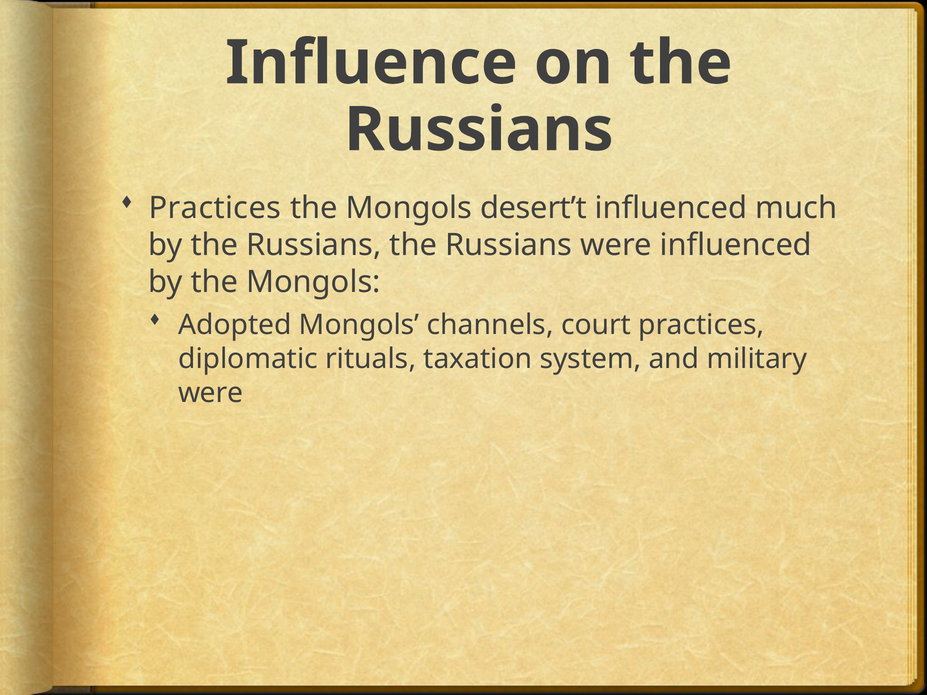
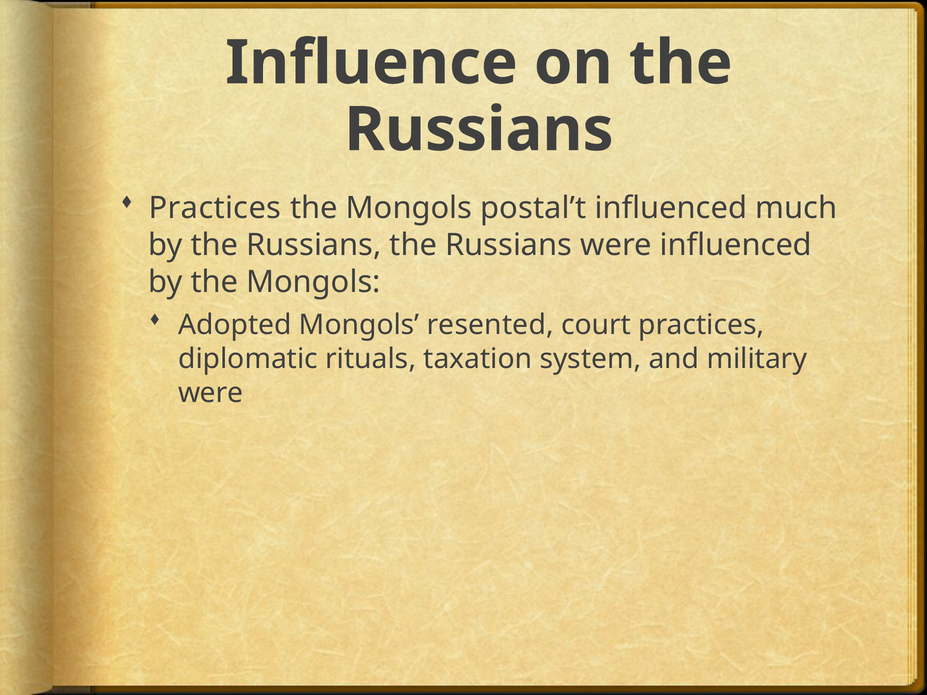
desert’t: desert’t -> postal’t (533, 208)
channels: channels -> resented (490, 325)
